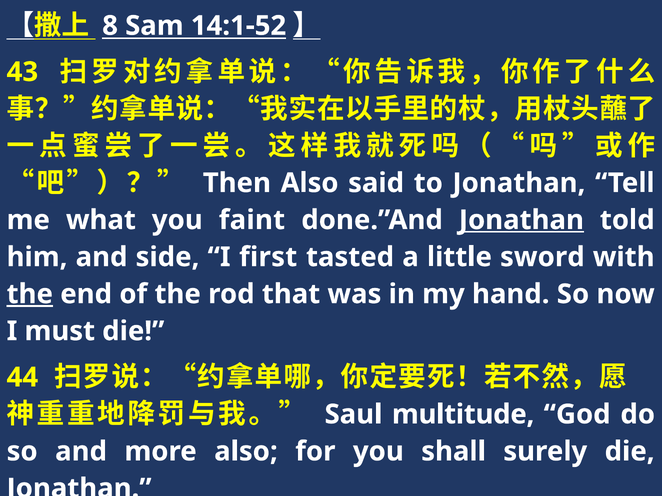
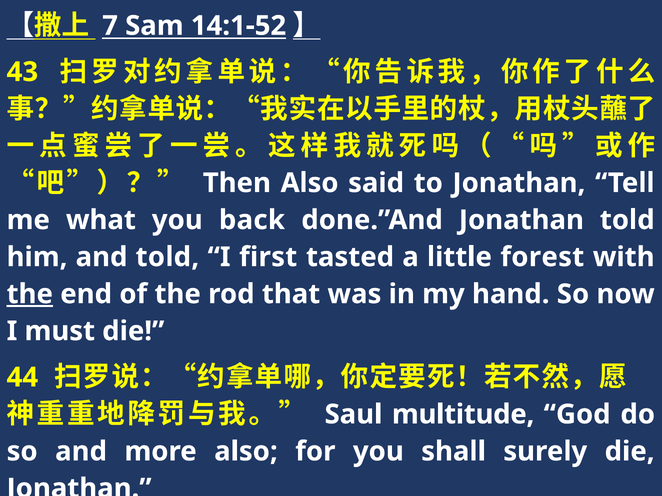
8: 8 -> 7 (110, 26)
faint: faint -> back (252, 220)
Jonathan underline: present -> none (521, 220)
and side: side -> told (167, 257)
sword: sword -> forest (542, 257)
